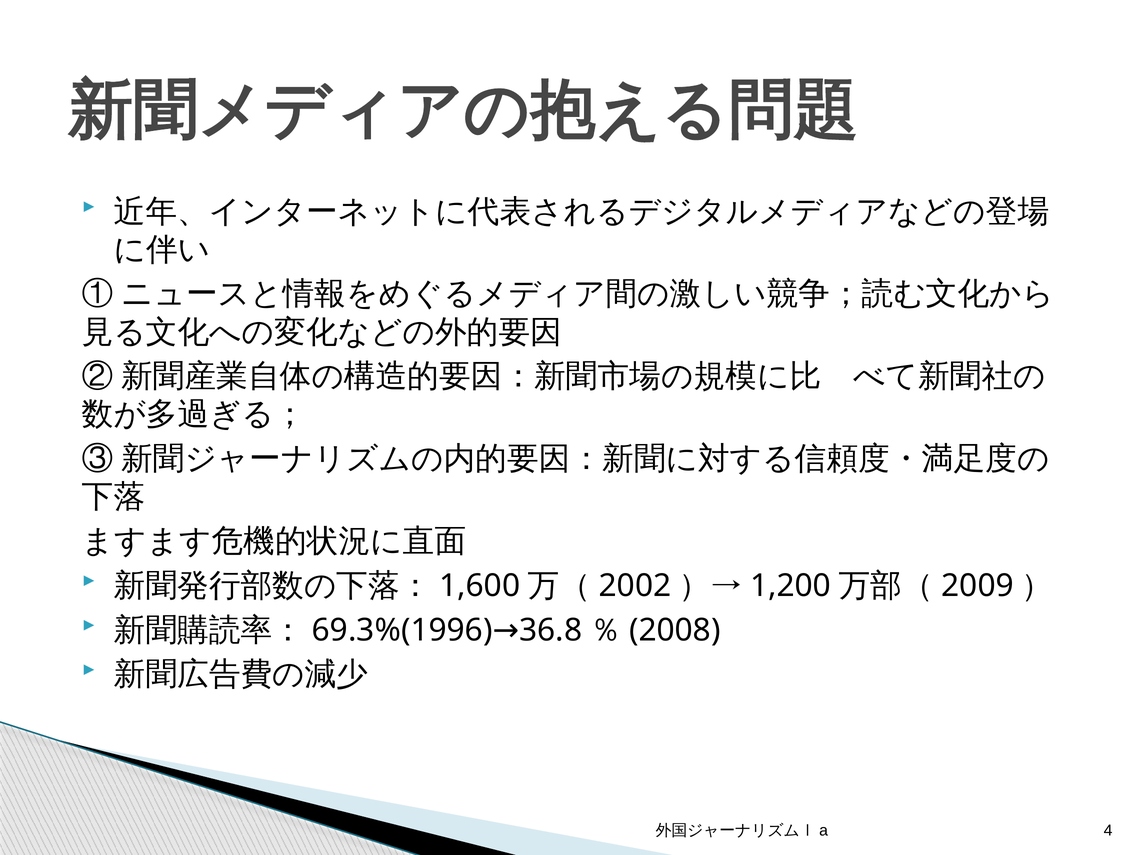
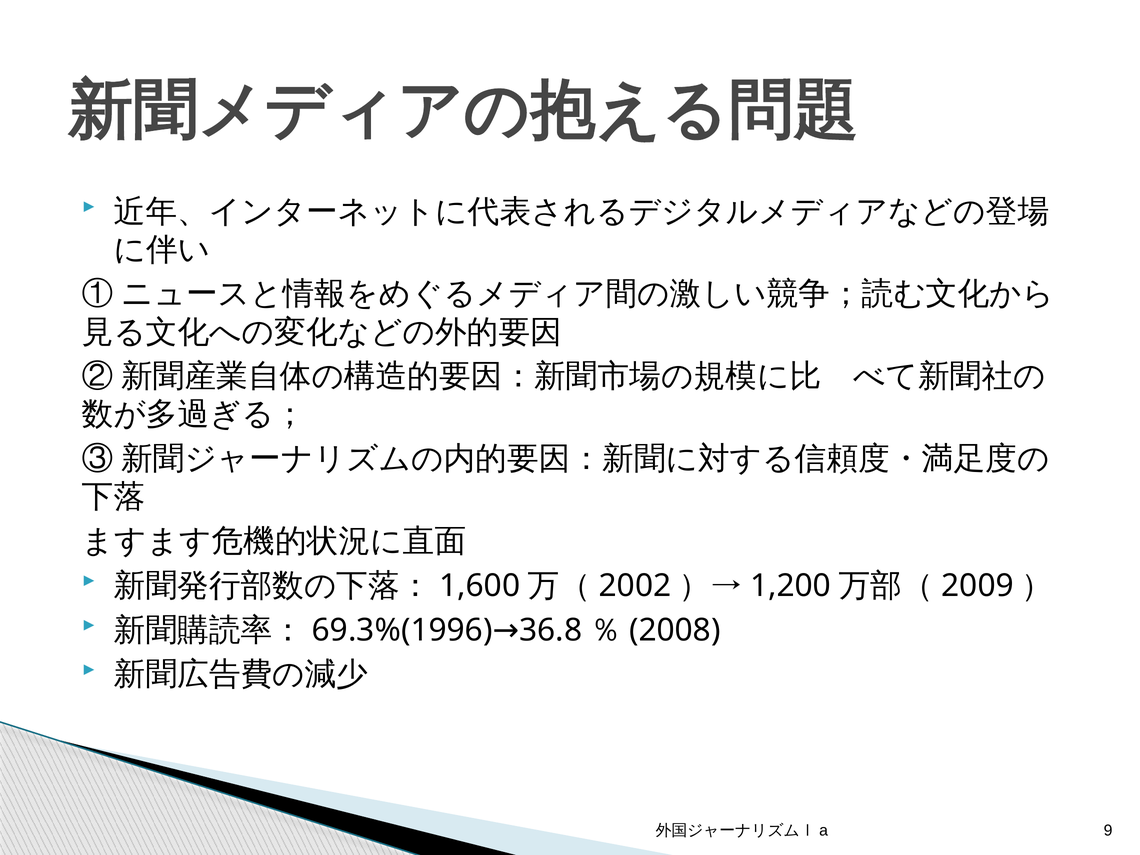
4: 4 -> 9 (1108, 830)
